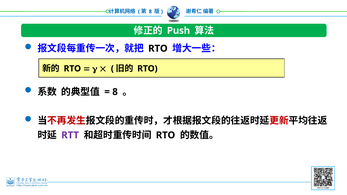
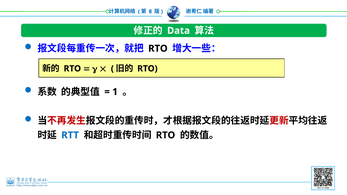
Push: Push -> Data (178, 31)
8: 8 -> 1 (115, 92)
RTT colour: purple -> blue (70, 135)
